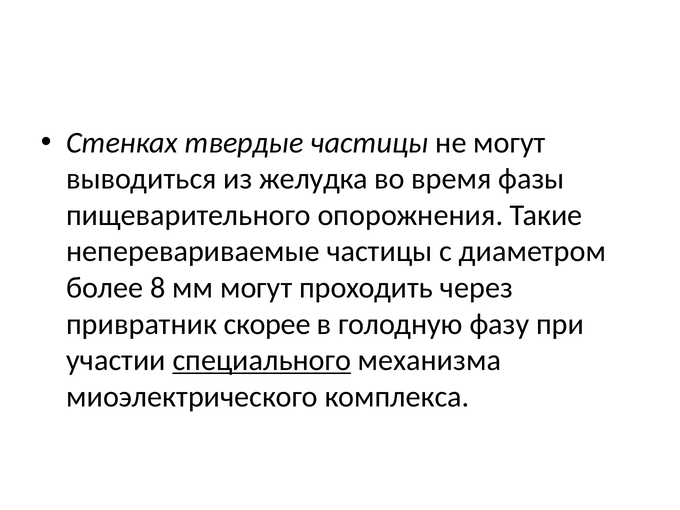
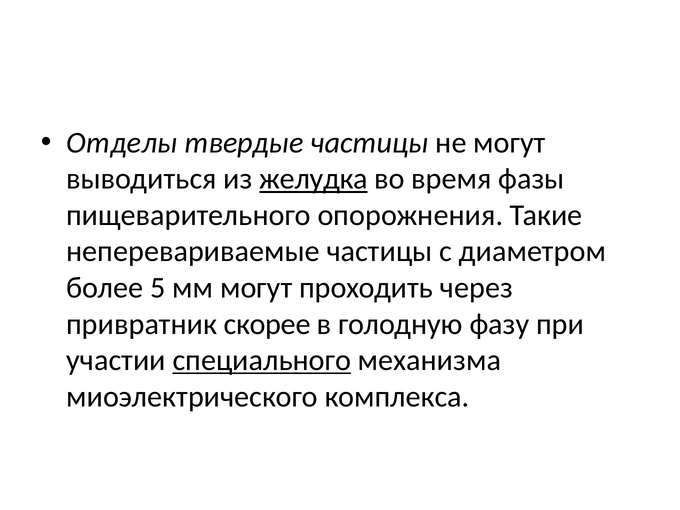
Стенках: Стенках -> Отделы (122, 143)
желудка underline: none -> present (314, 179)
8: 8 -> 5 (158, 288)
